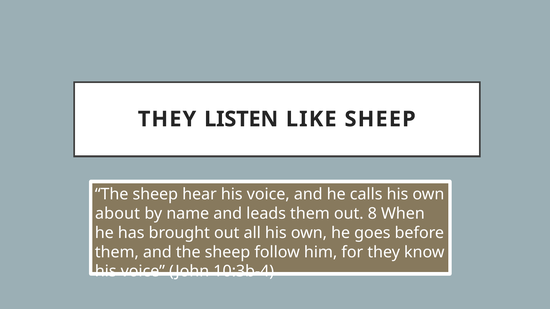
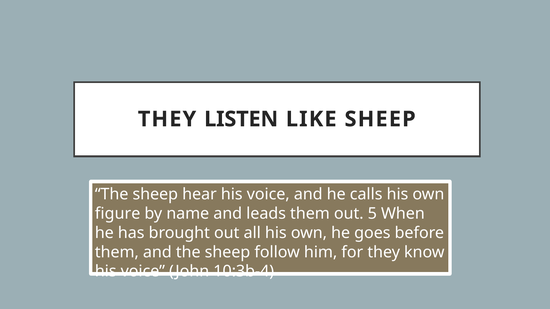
about: about -> figure (118, 214)
8: 8 -> 5 (372, 214)
